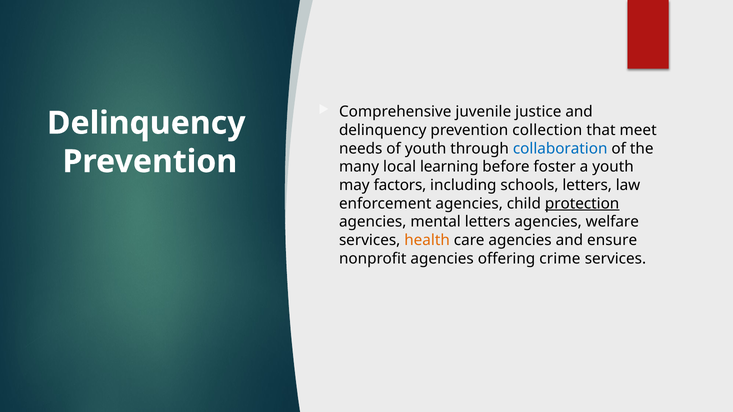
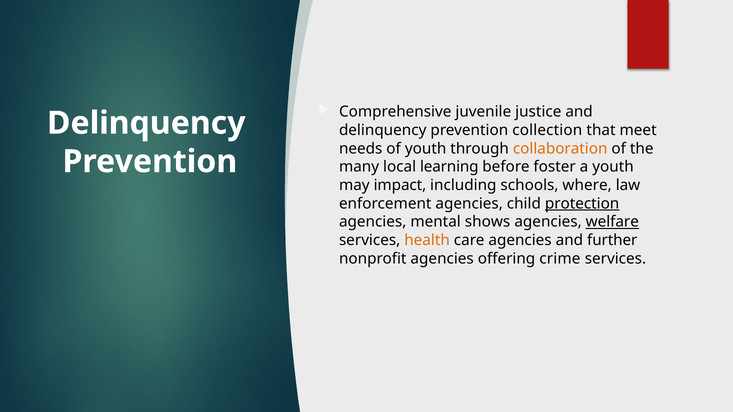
collaboration colour: blue -> orange (560, 149)
factors: factors -> impact (400, 185)
schools letters: letters -> where (587, 185)
mental letters: letters -> shows (488, 222)
welfare underline: none -> present (612, 222)
ensure: ensure -> further (612, 240)
